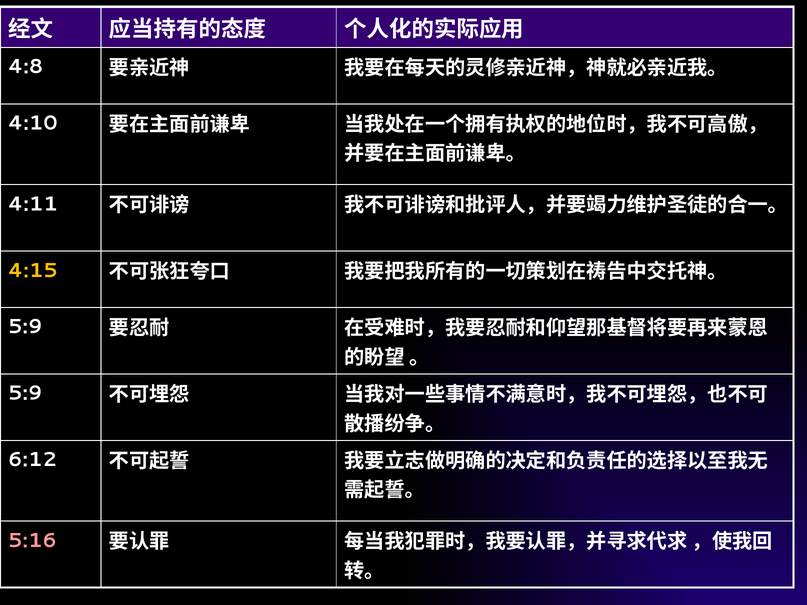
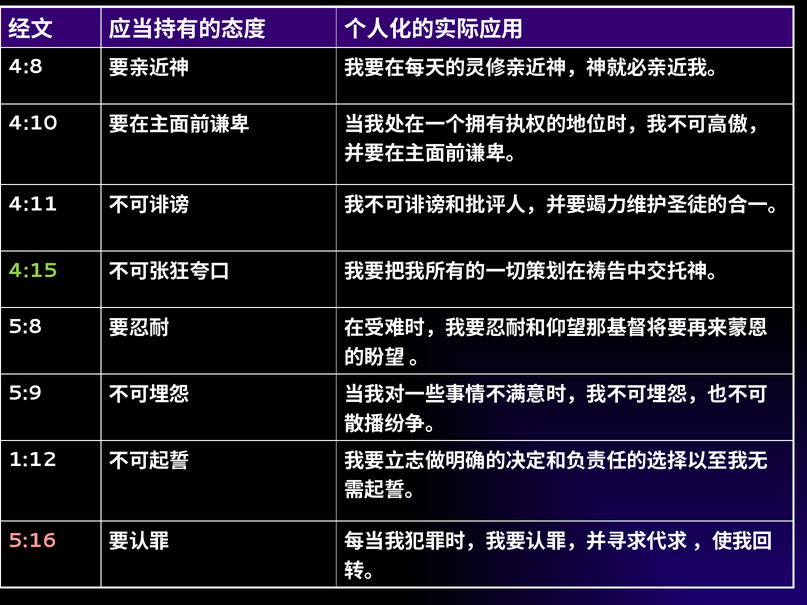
4:15 colour: yellow -> light green (33, 270)
5:9: 5:9 -> 5:8 (25, 327)
6:12: 6:12 -> 1:12 (32, 460)
